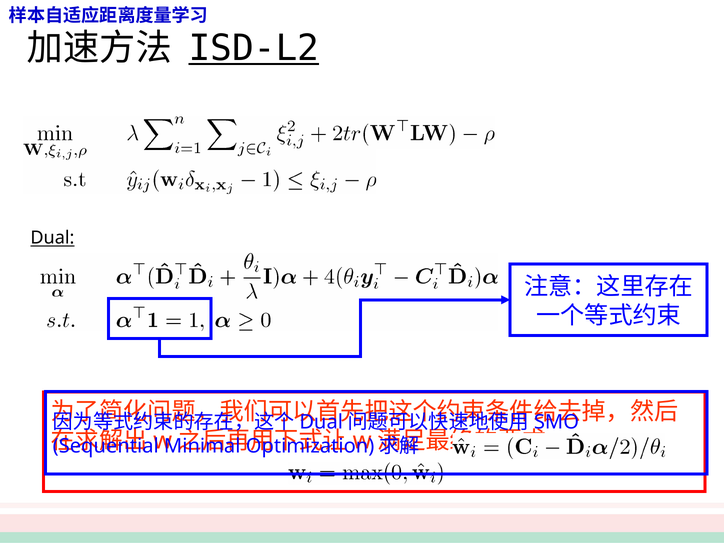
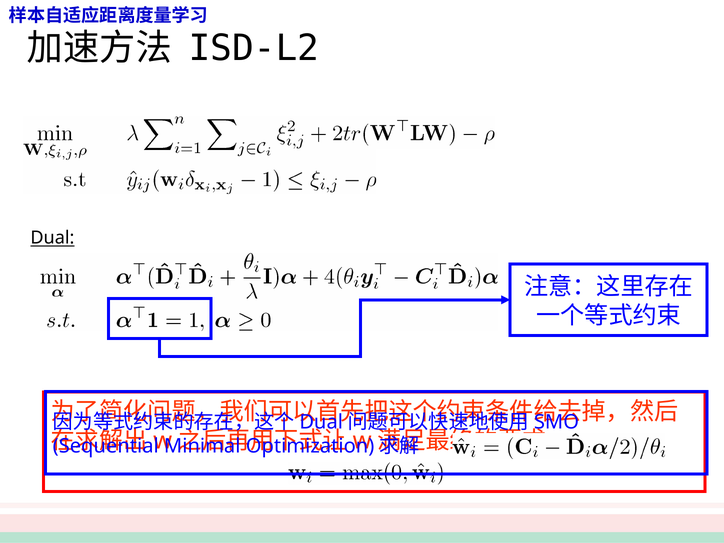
ISD-L2 underline: present -> none (254, 48)
